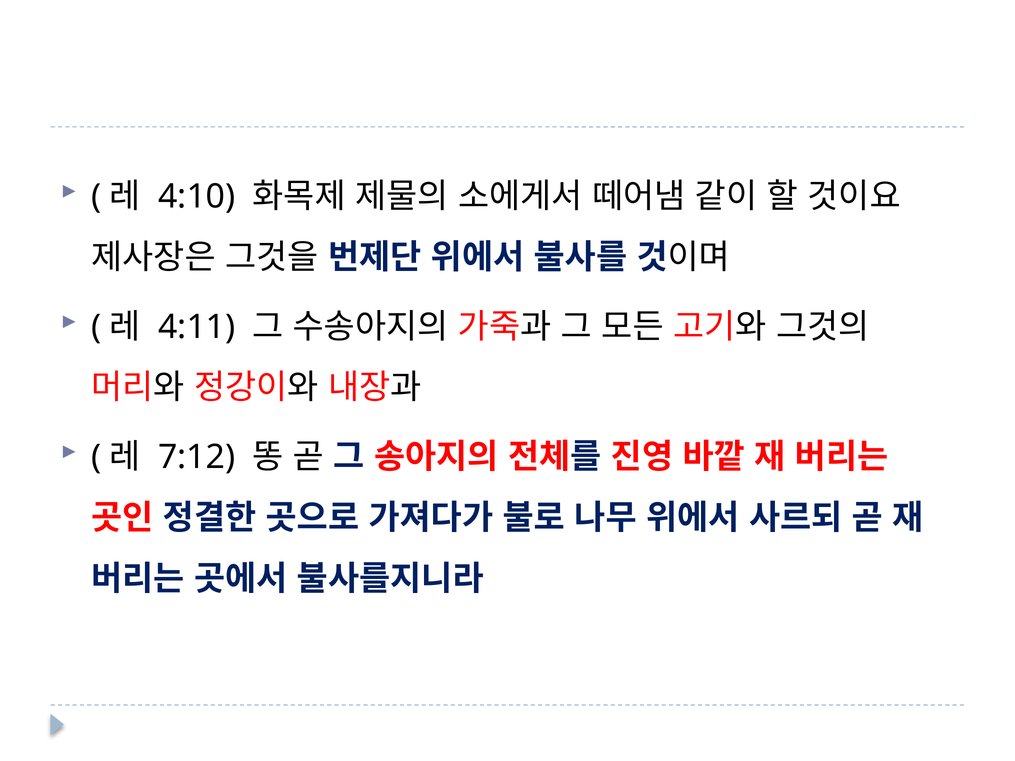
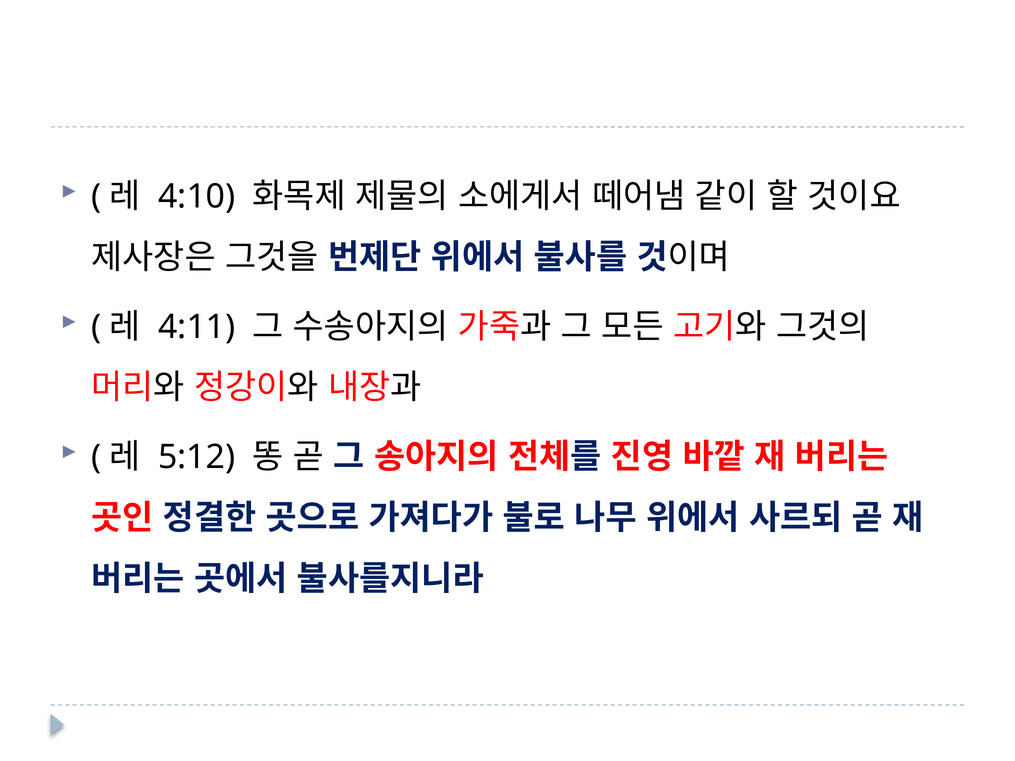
7:12: 7:12 -> 5:12 (197, 457)
